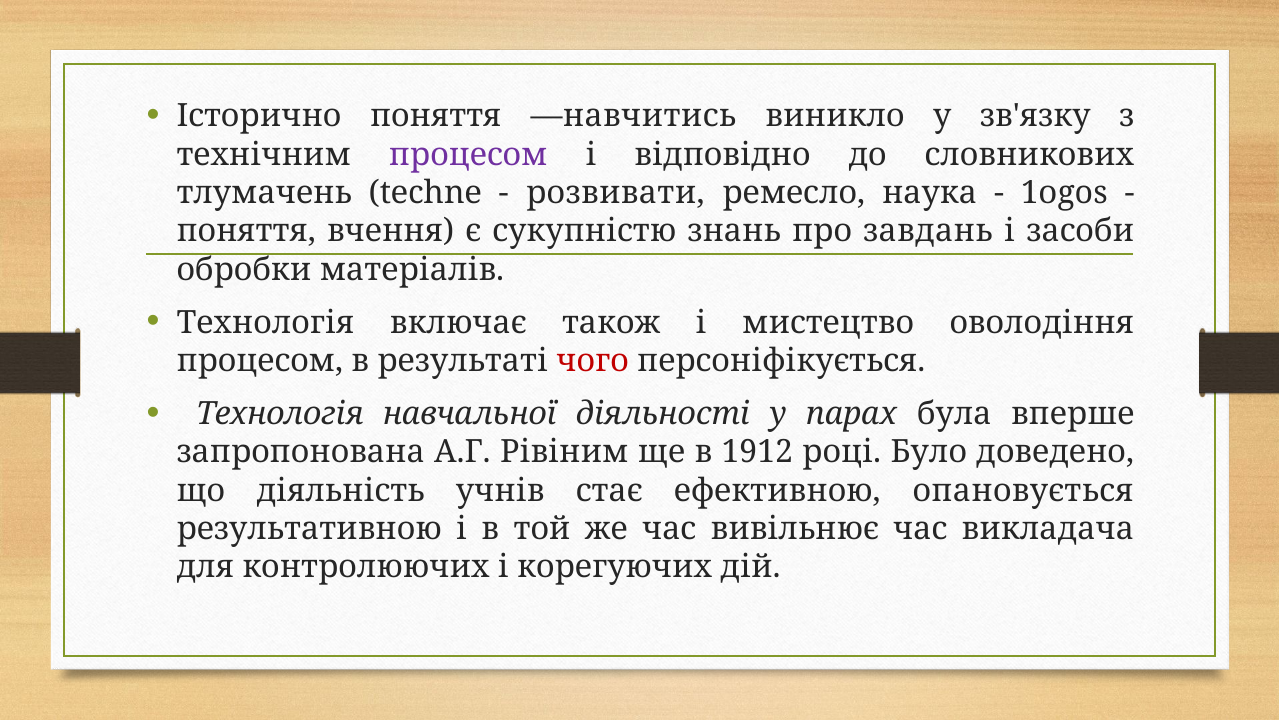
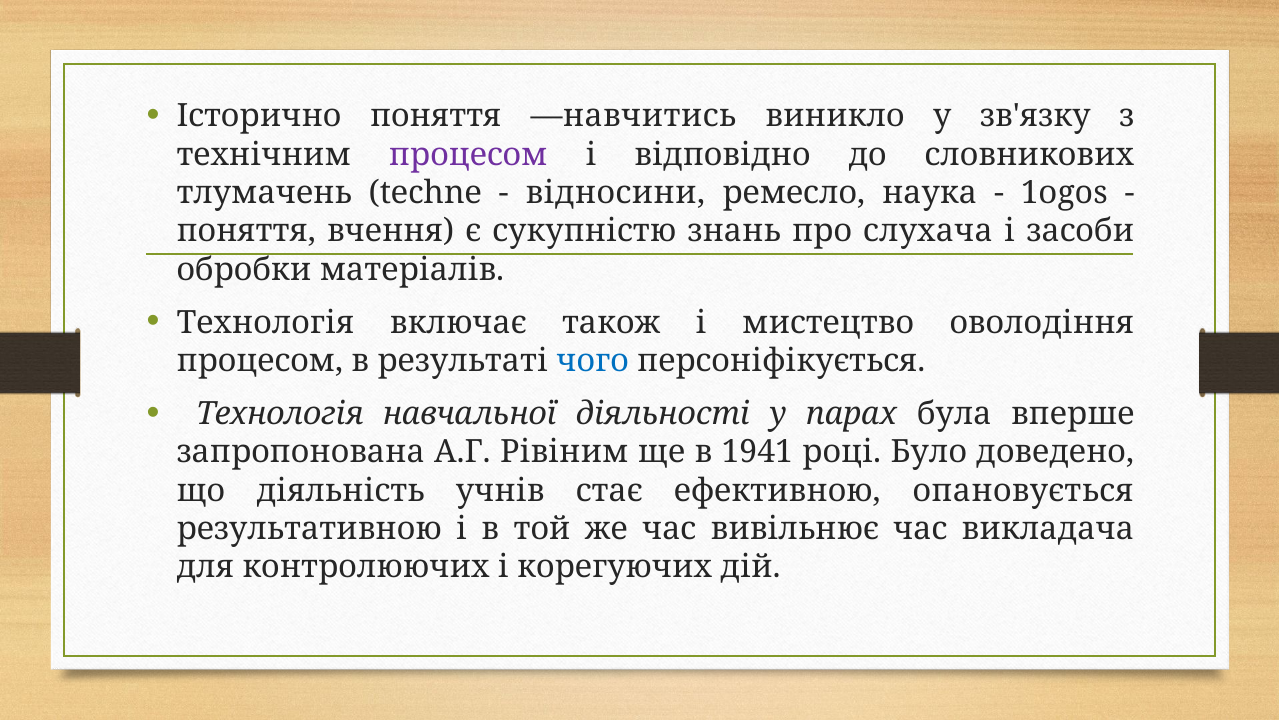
розвивати: розвивати -> відносини (615, 193)
завдань: завдань -> слухача (928, 231)
чого colour: red -> blue (593, 361)
1912: 1912 -> 1941 (757, 452)
